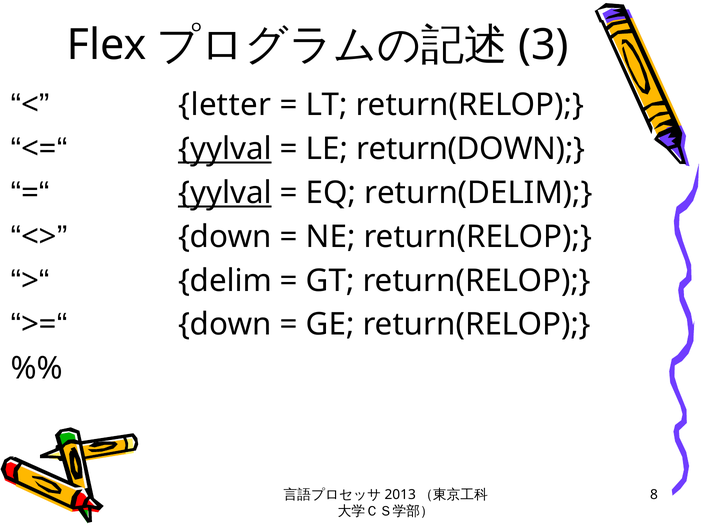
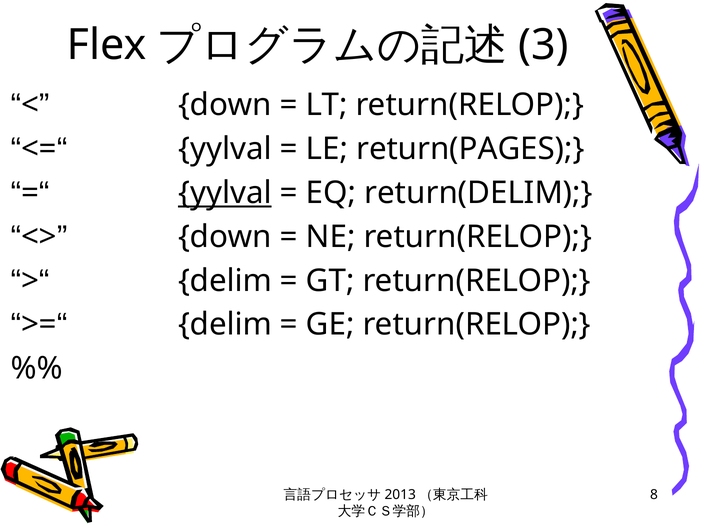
letter: letter -> down (225, 105)
yylval underline: present -> none (225, 149)
return(DOWN: return(DOWN -> return(PAGES (470, 149)
down: down -> delim (225, 324)
